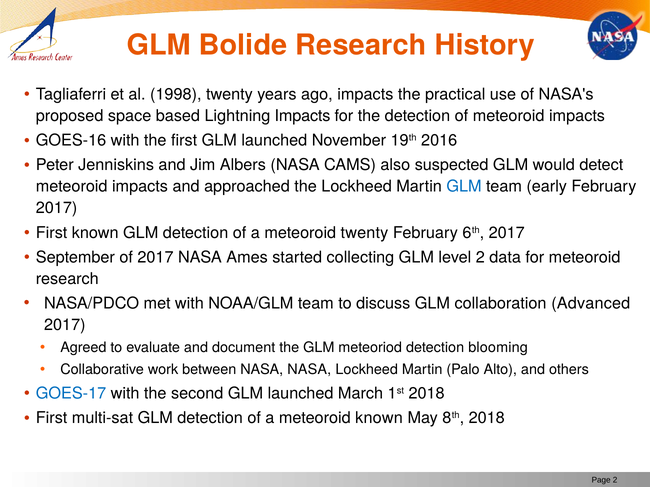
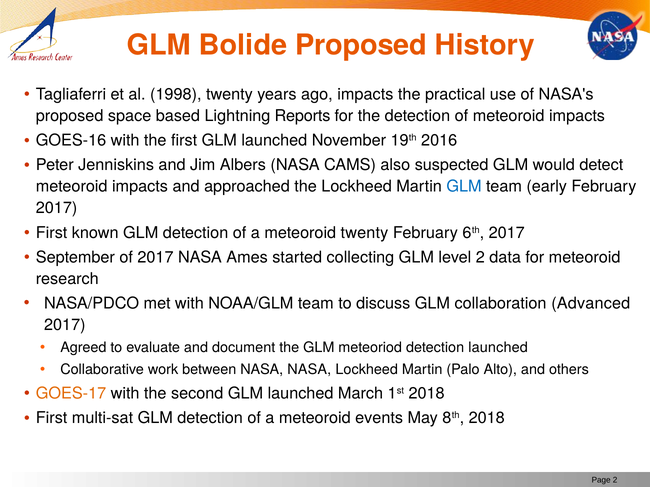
Bolide Research: Research -> Proposed (361, 45)
Lightning Impacts: Impacts -> Reports (302, 116)
detection blooming: blooming -> launched (498, 348)
GOES-17 colour: blue -> orange (71, 394)
meteoroid known: known -> events (379, 418)
